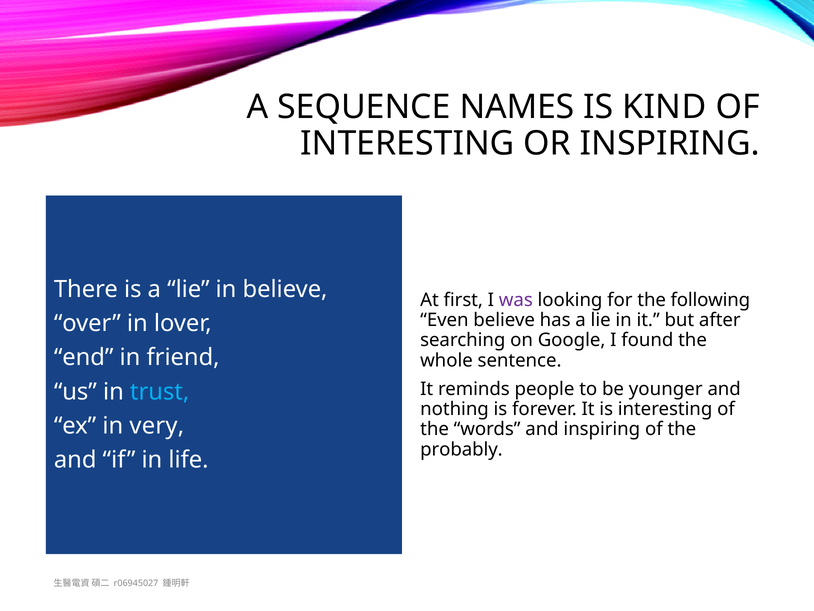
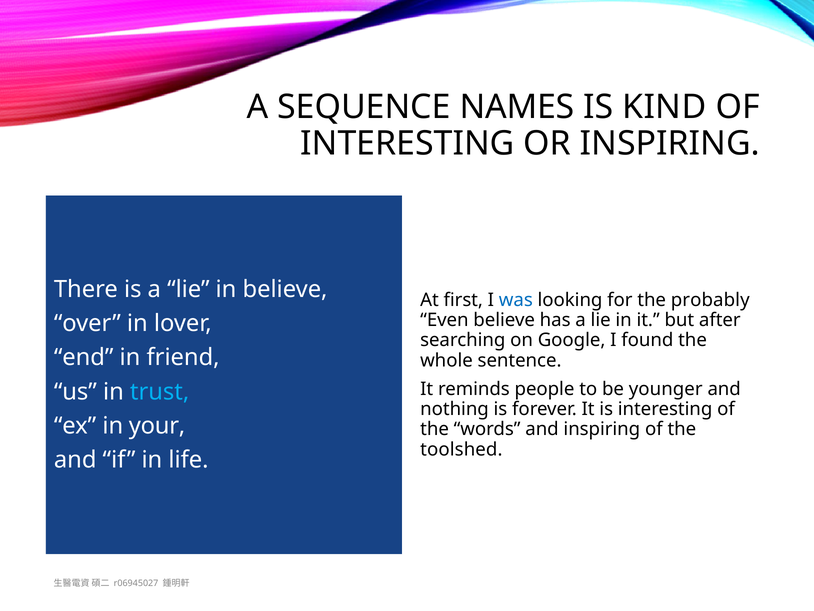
was colour: purple -> blue (516, 300)
following: following -> probably (710, 300)
very: very -> your (157, 426)
probably: probably -> toolshed (461, 449)
